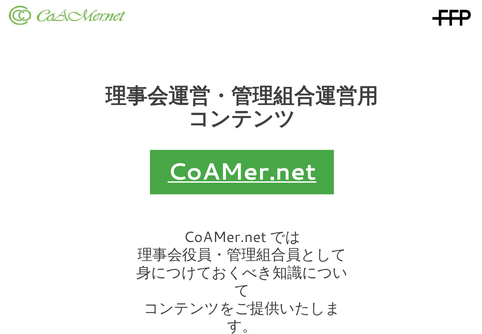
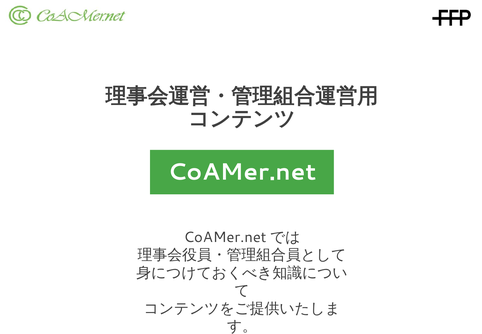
CoAMer.net underline: present -> none (242, 172)
